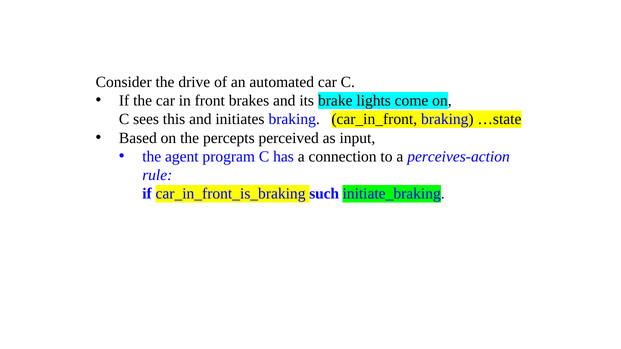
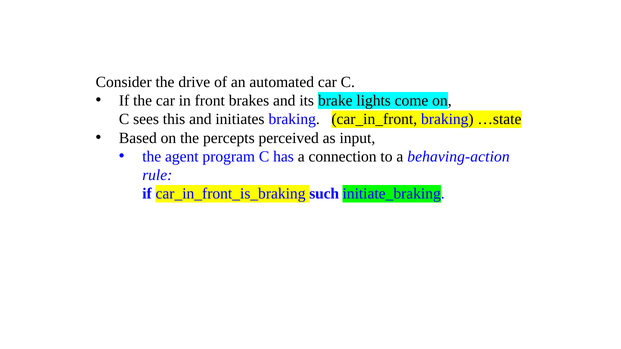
perceives-action: perceives-action -> behaving-action (458, 157)
